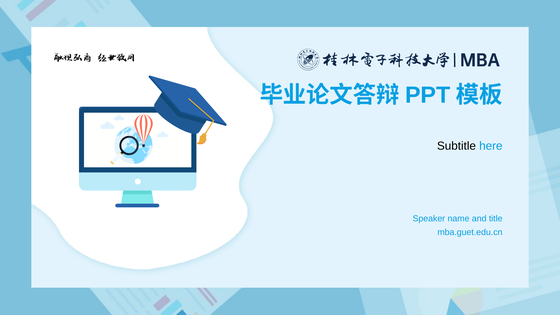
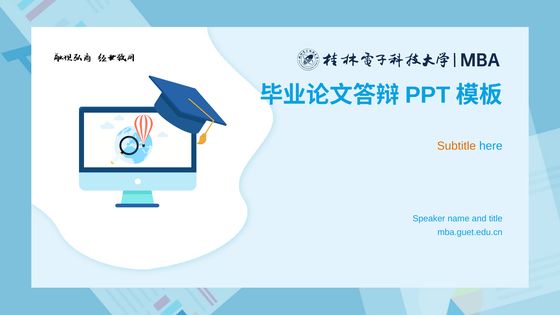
Subtitle colour: black -> orange (456, 146)
